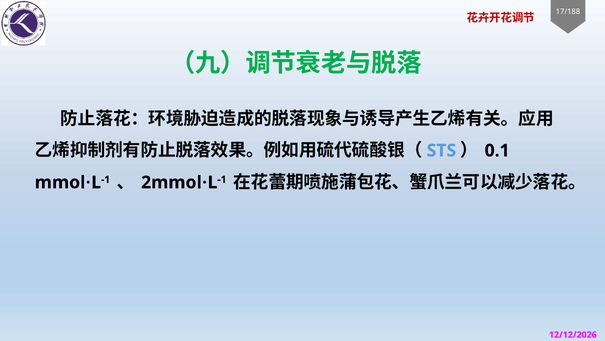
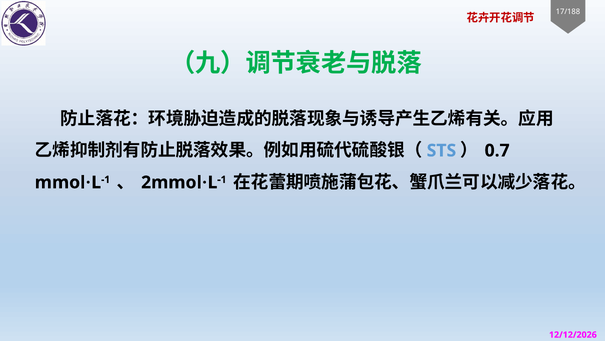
0.1: 0.1 -> 0.7 (497, 150)
